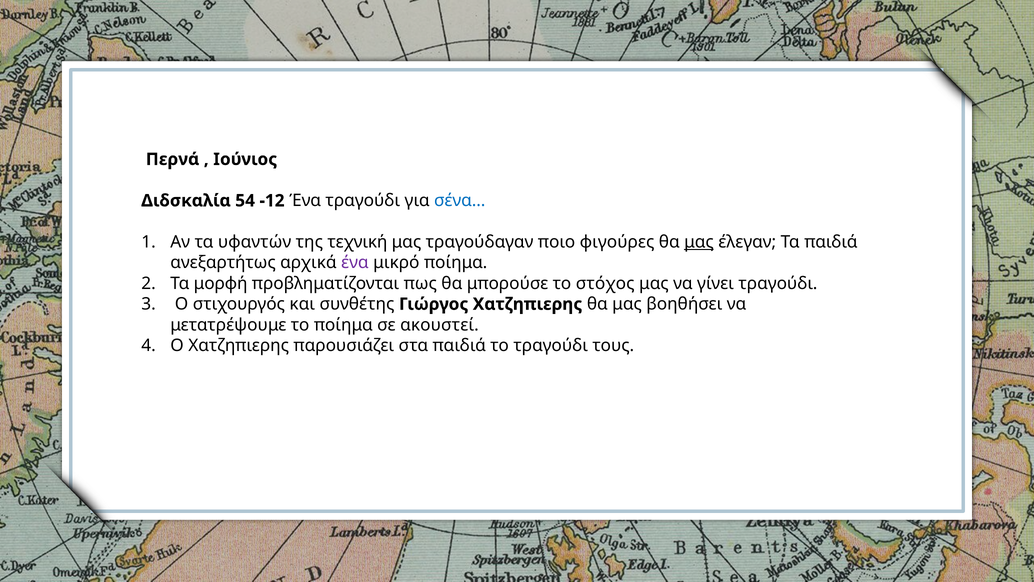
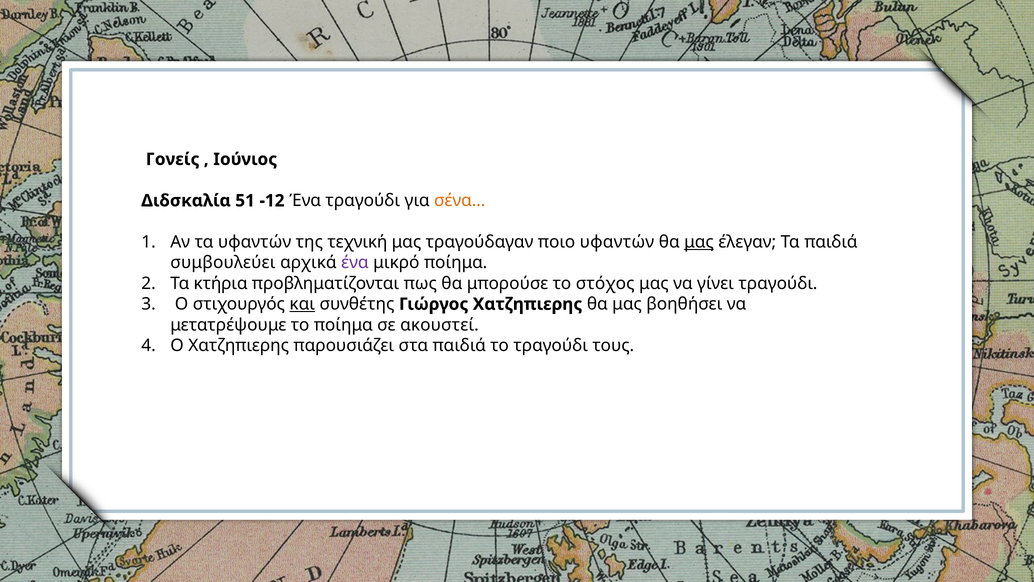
Περνά: Περνά -> Γονείς (173, 159)
54: 54 -> 51 (245, 201)
σένα… colour: blue -> orange (460, 201)
ποιο φιγούρες: φιγούρες -> υφαντών (617, 242)
ανεξαρτήτως: ανεξαρτήτως -> συμβουλεύει (223, 263)
μορφή: μορφή -> κτήρια (221, 283)
και underline: none -> present (302, 304)
